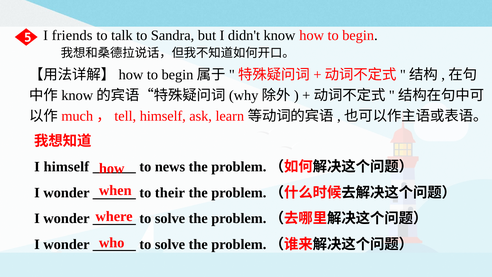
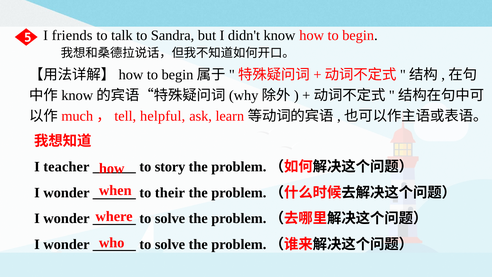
himself: himself -> helpful (163, 116)
I himself: himself -> teacher (66, 167)
news: news -> story (170, 167)
